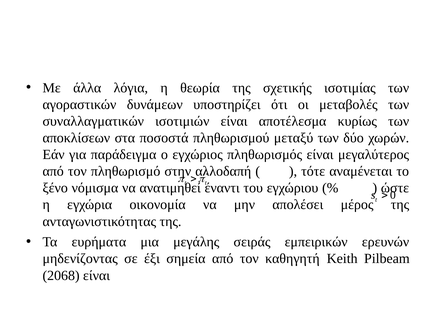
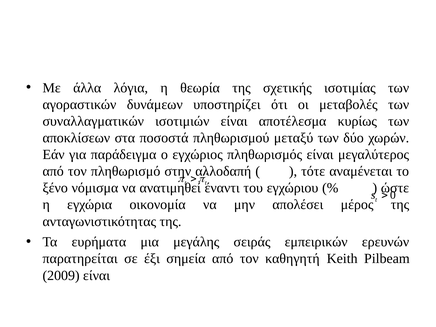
μηδενίζοντας: μηδενίζοντας -> παρατηρείται (80, 259)
2068: 2068 -> 2009 (61, 275)
